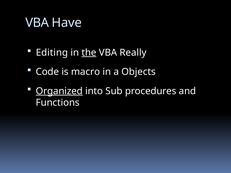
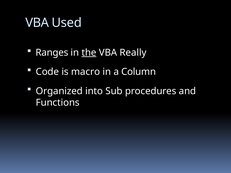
Have: Have -> Used (67, 23)
Editing: Editing -> Ranges (52, 53)
Objects: Objects -> Column (139, 72)
Organized underline: present -> none (59, 91)
